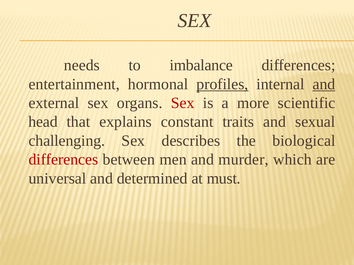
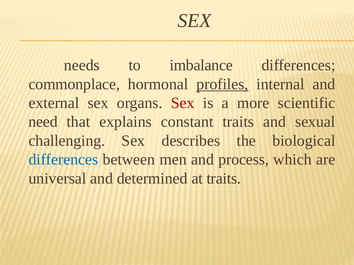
entertainment: entertainment -> commonplace (74, 84)
and underline: present -> none (324, 84)
head: head -> need (43, 122)
differences colour: red -> blue (63, 160)
murder: murder -> process (244, 160)
at must: must -> traits (224, 179)
